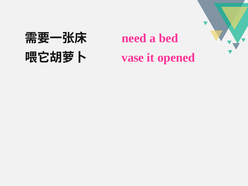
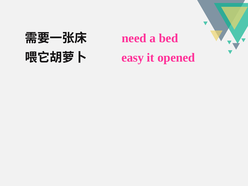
vase: vase -> easy (133, 58)
